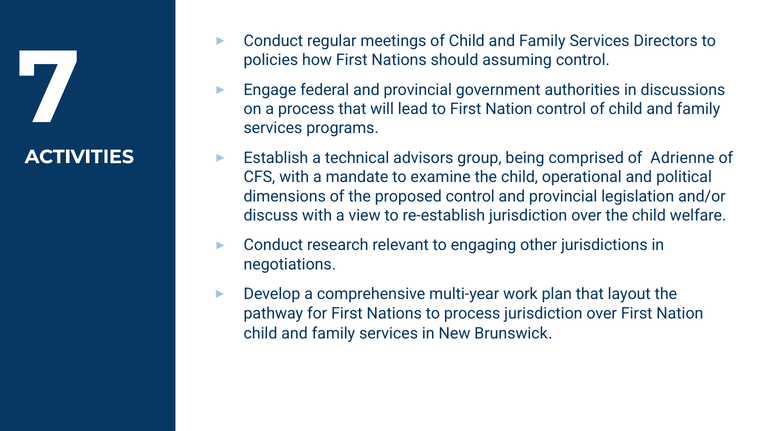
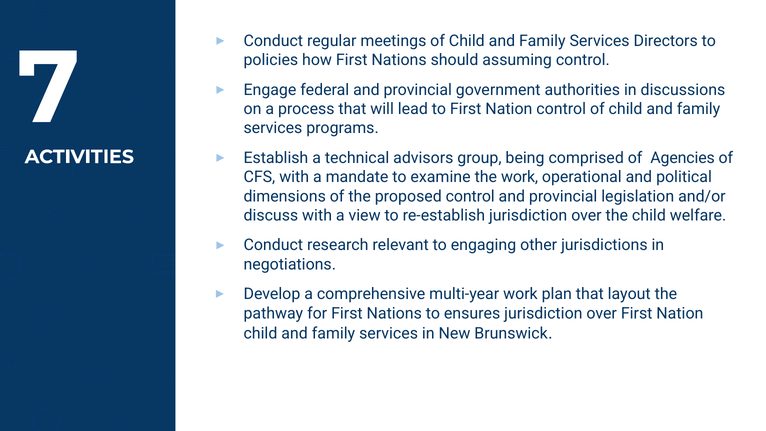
Adrienne: Adrienne -> Agencies (683, 158)
examine the child: child -> work (520, 177)
to process: process -> ensures (472, 313)
